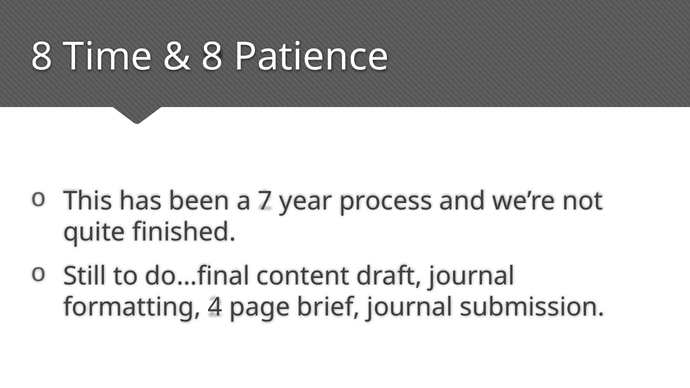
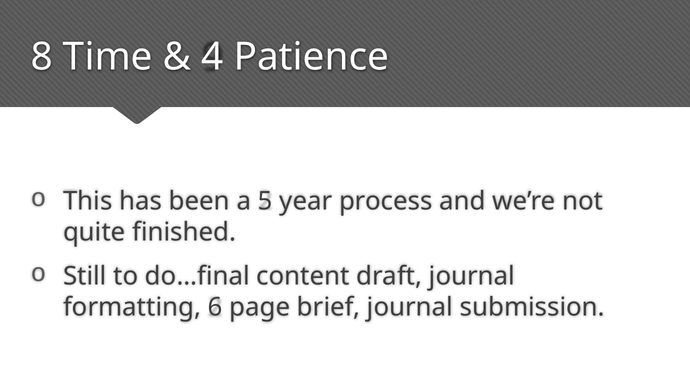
8: 8 -> 4 (212, 57)
7: 7 -> 5 (265, 201)
4: 4 -> 6 (215, 307)
